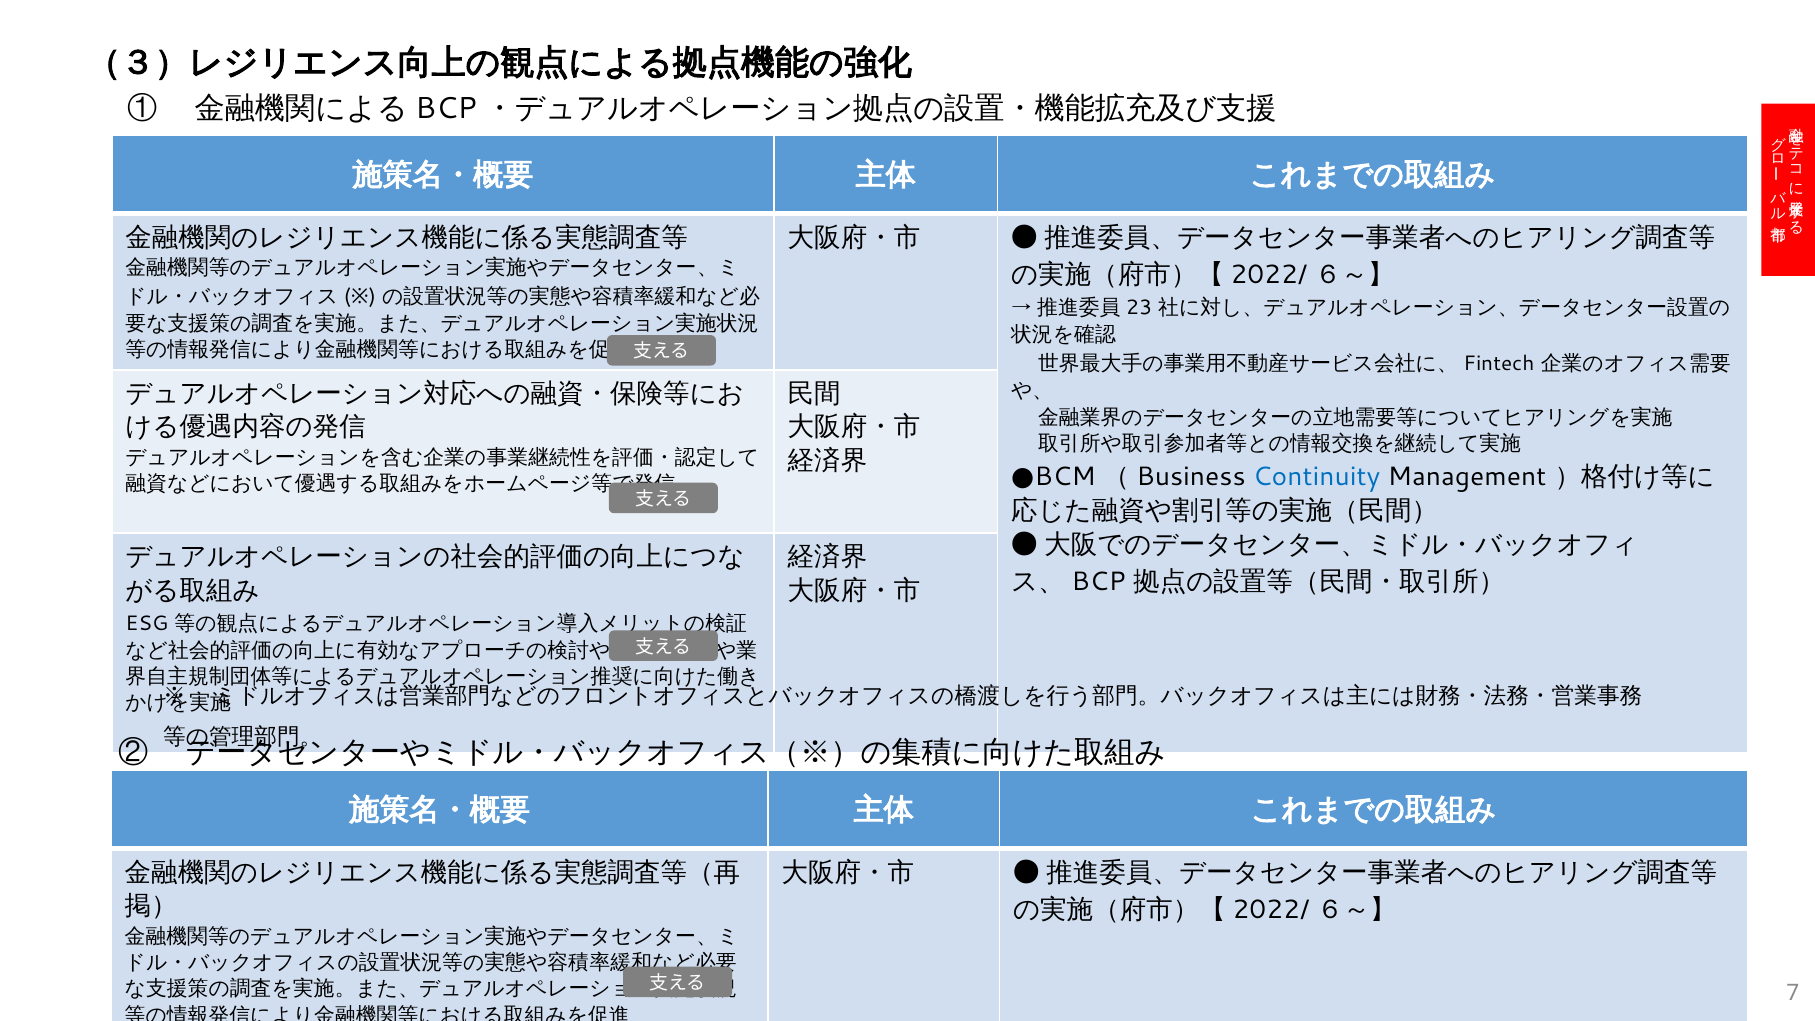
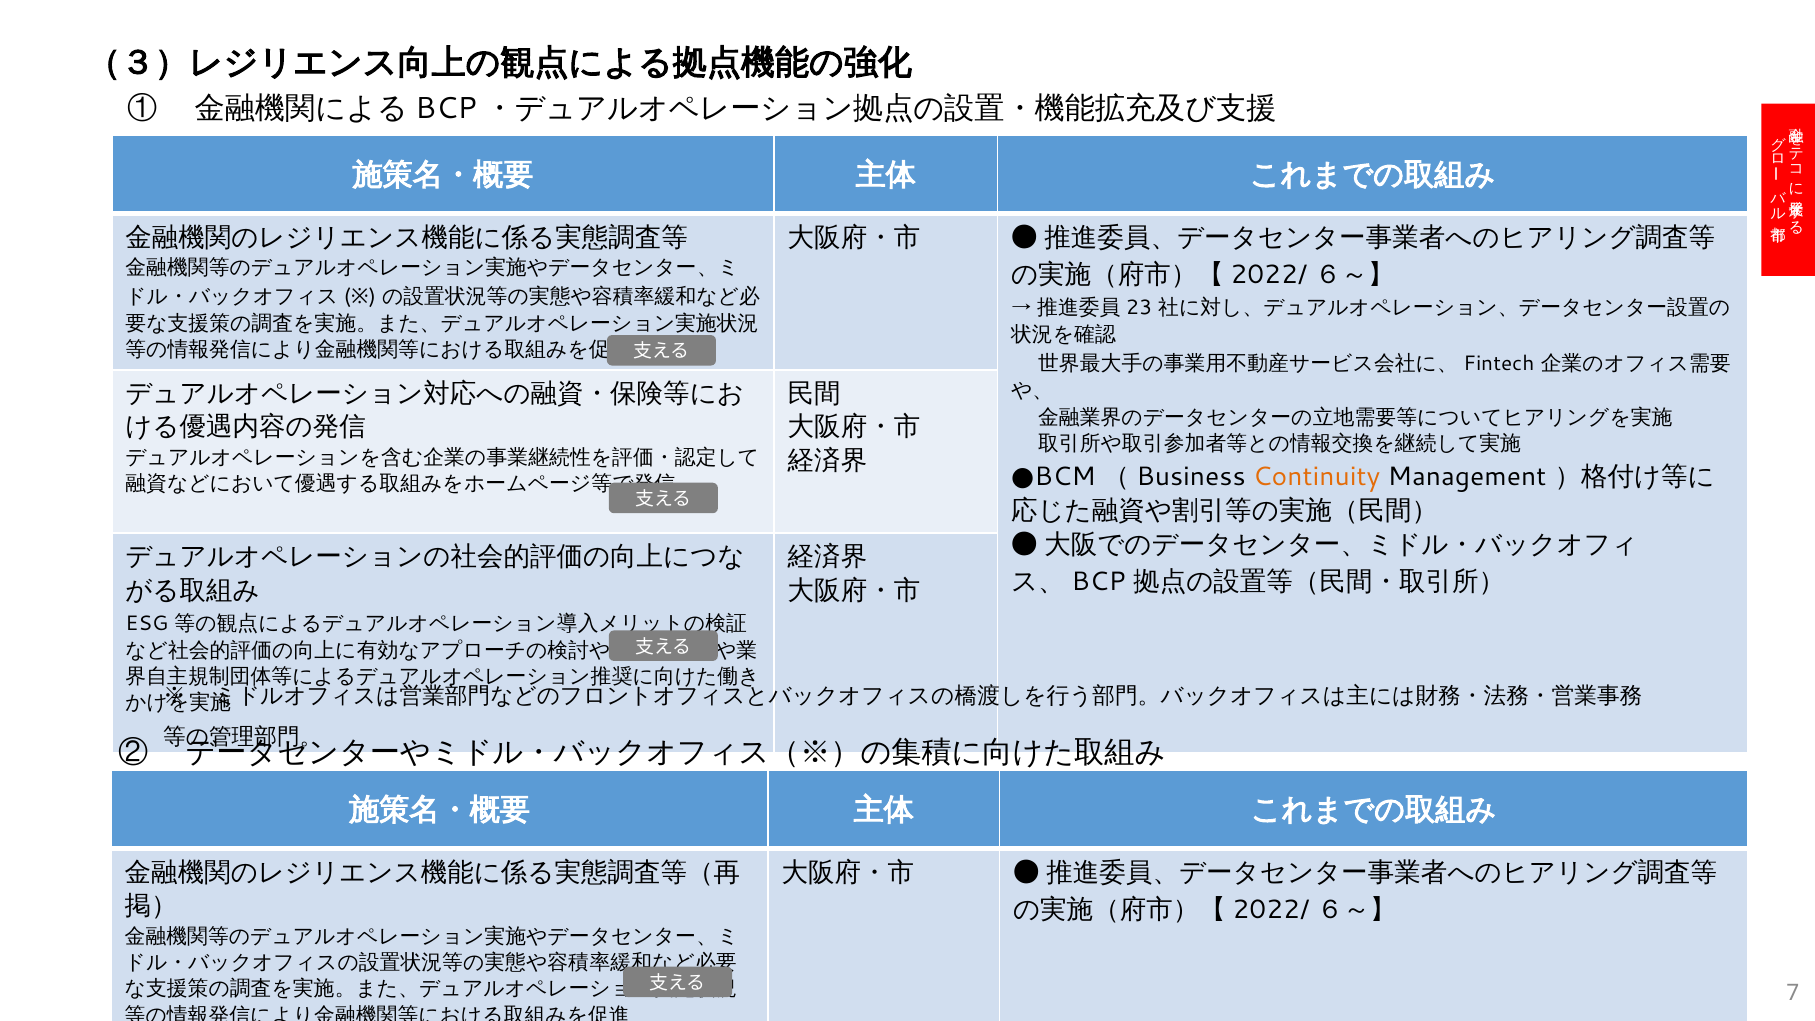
Continuity colour: blue -> orange (1317, 477)
